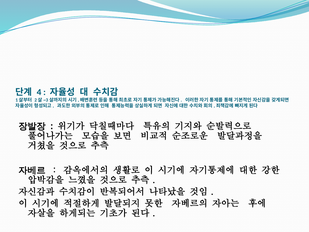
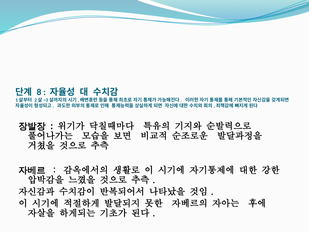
4: 4 -> 8 (39, 92)
